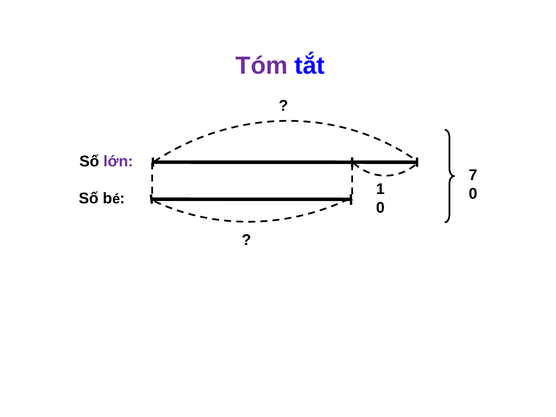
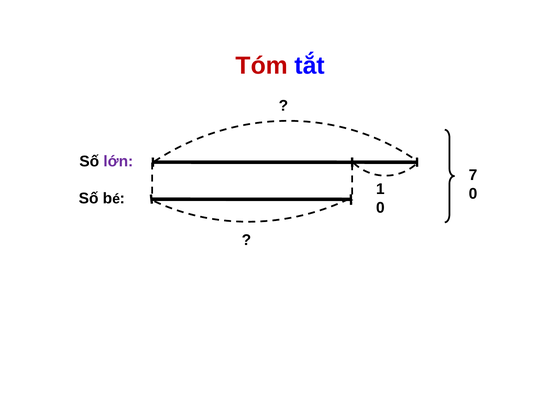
Tóm colour: purple -> red (262, 66)
